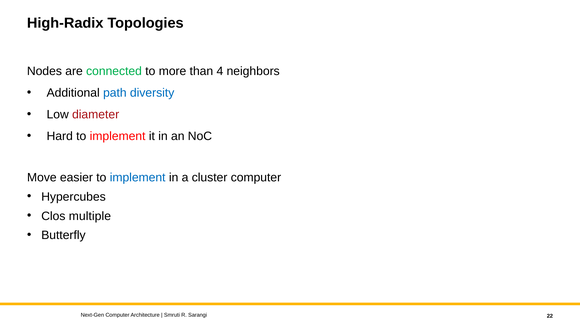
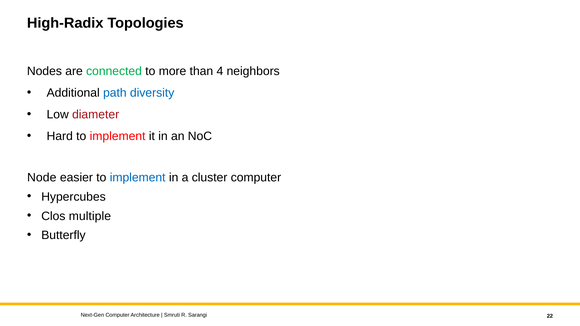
Move: Move -> Node (42, 178)
